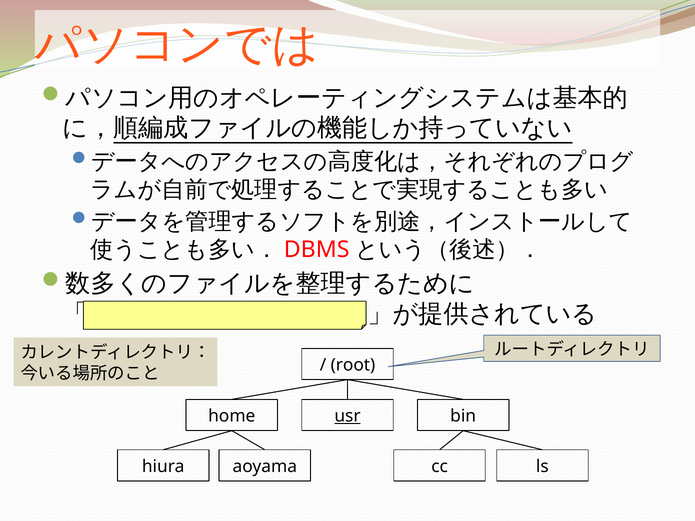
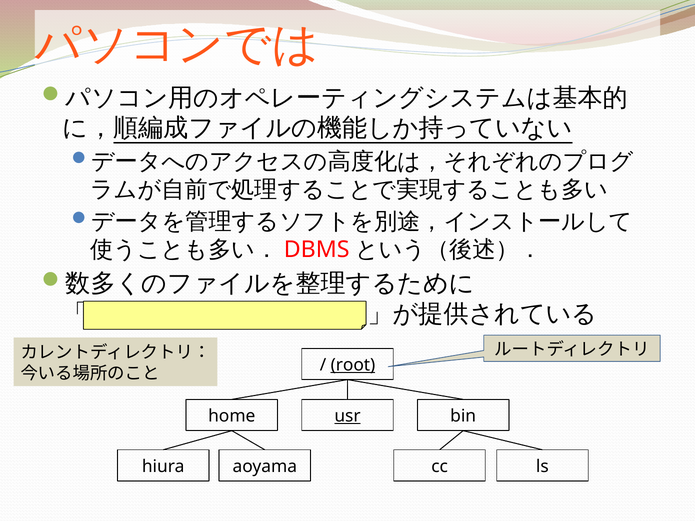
root underline: none -> present (353, 365)
